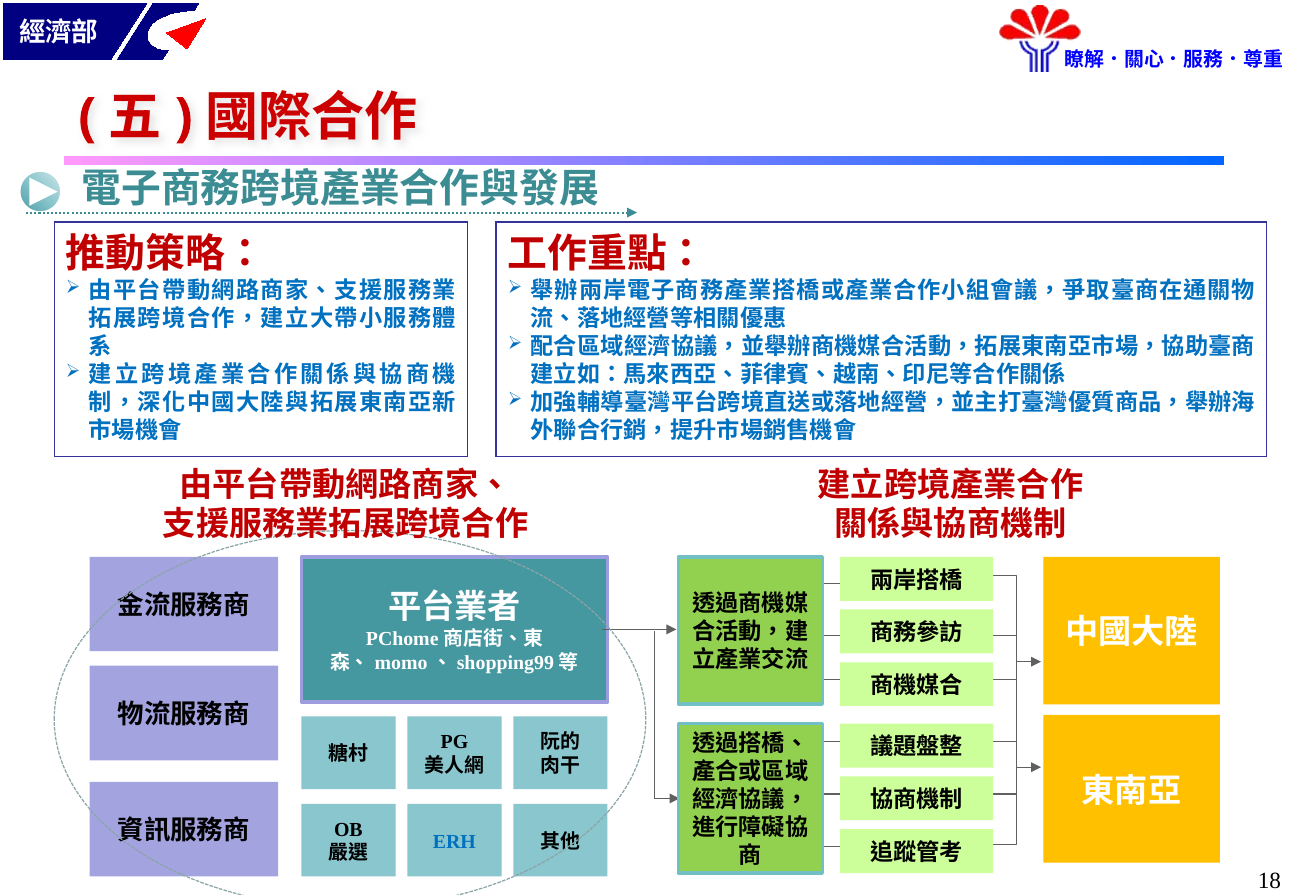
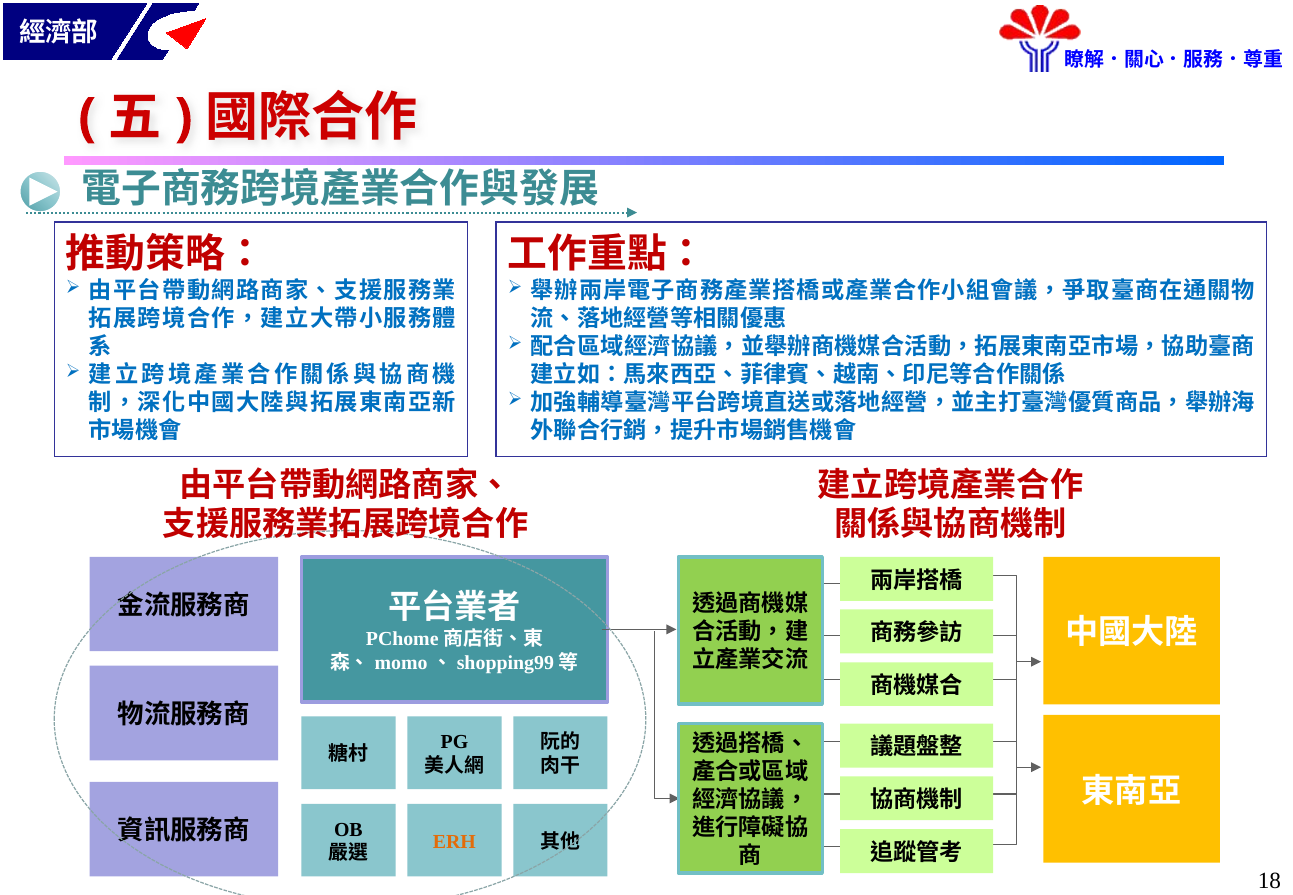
ERH colour: blue -> orange (454, 842)
